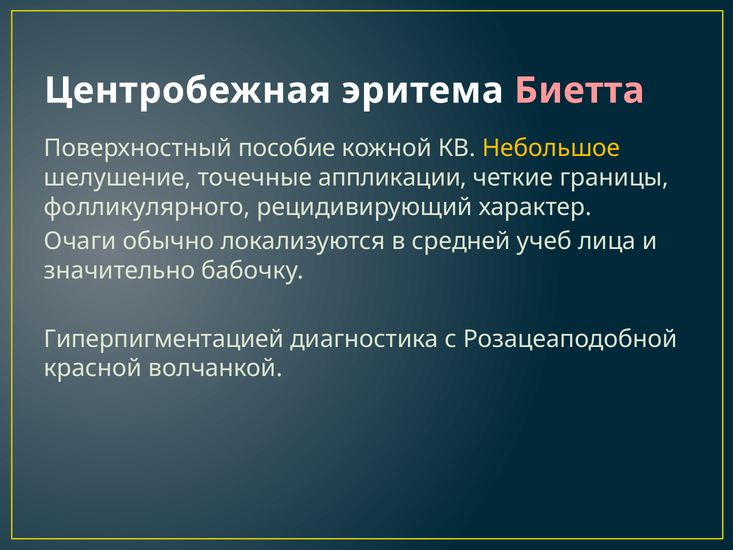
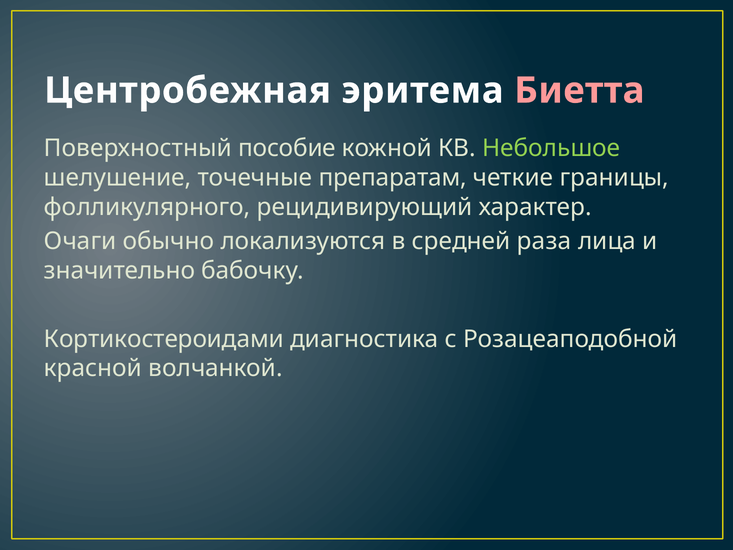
Небольшое colour: yellow -> light green (551, 148)
аппликации: аппликации -> препаратам (393, 178)
учеб: учеб -> раза (544, 241)
Гиперпигментацией: Гиперпигментацией -> Кортикостероидами (164, 339)
